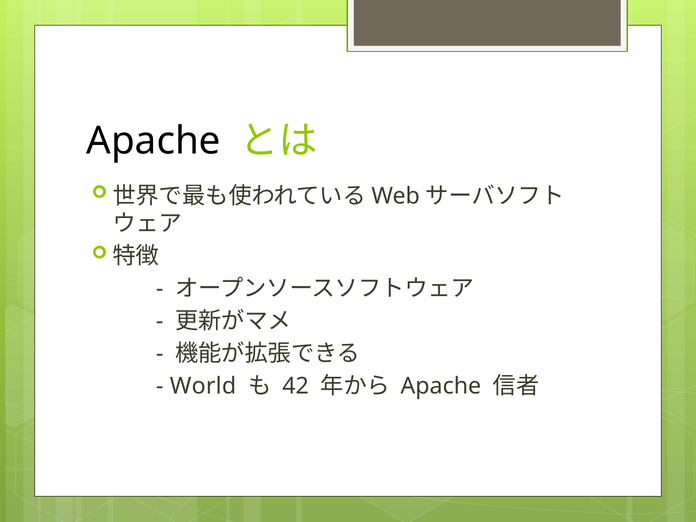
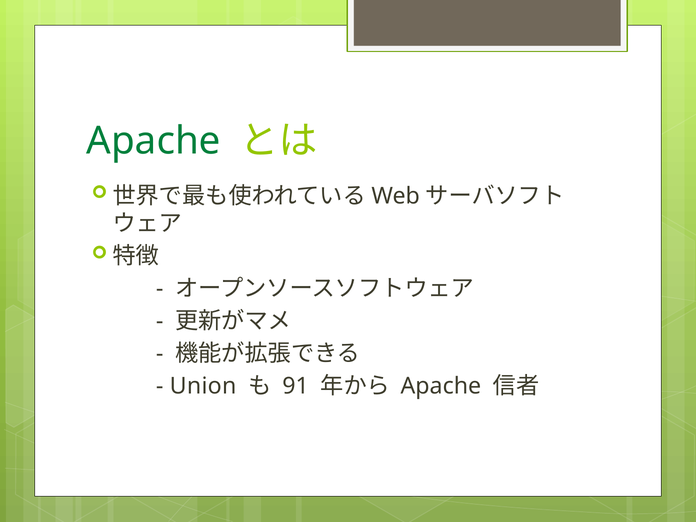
Apache colour: black -> green (154, 141)
World: World -> Union (203, 386)
42: 42 -> 91 (296, 386)
